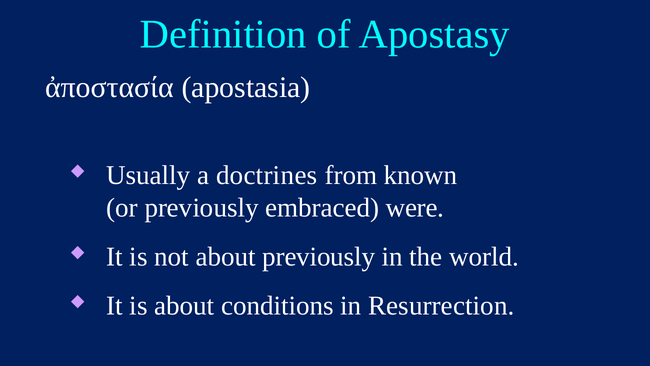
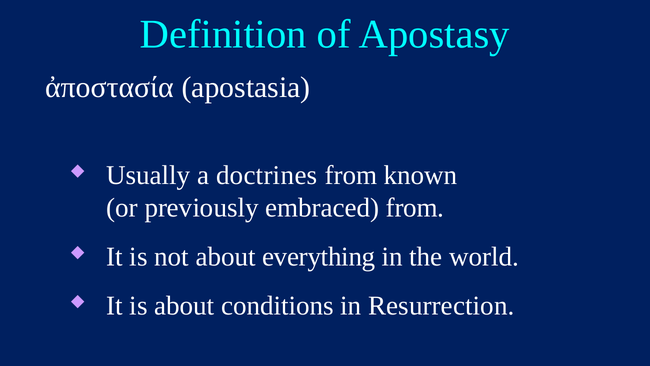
embraced were: were -> from (415, 208)
about previously: previously -> everything (319, 257)
